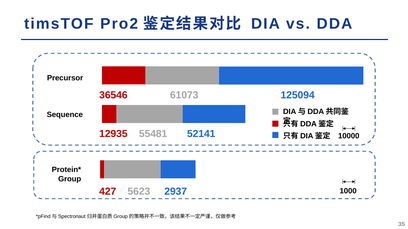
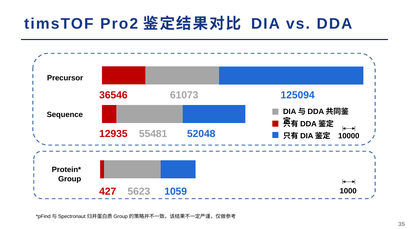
52141: 52141 -> 52048 (201, 134)
2937: 2937 -> 1059 (176, 192)
